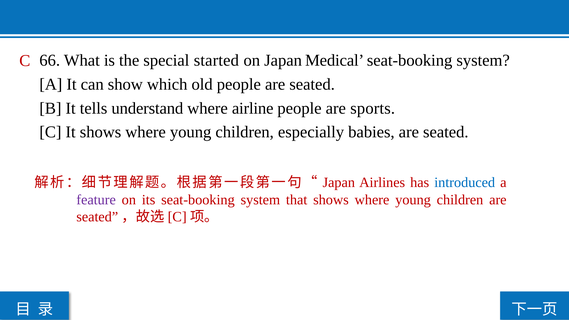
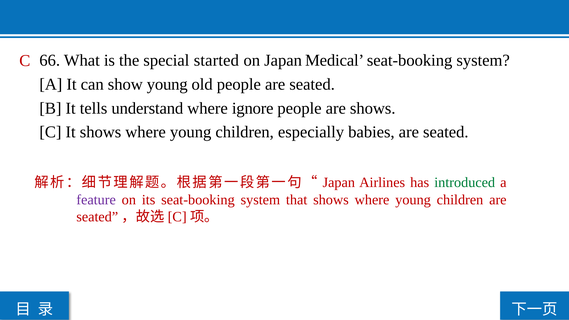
show which: which -> young (167, 84)
airline: airline -> ignore (253, 108)
are sports: sports -> shows (373, 108)
introduced colour: blue -> green (465, 183)
